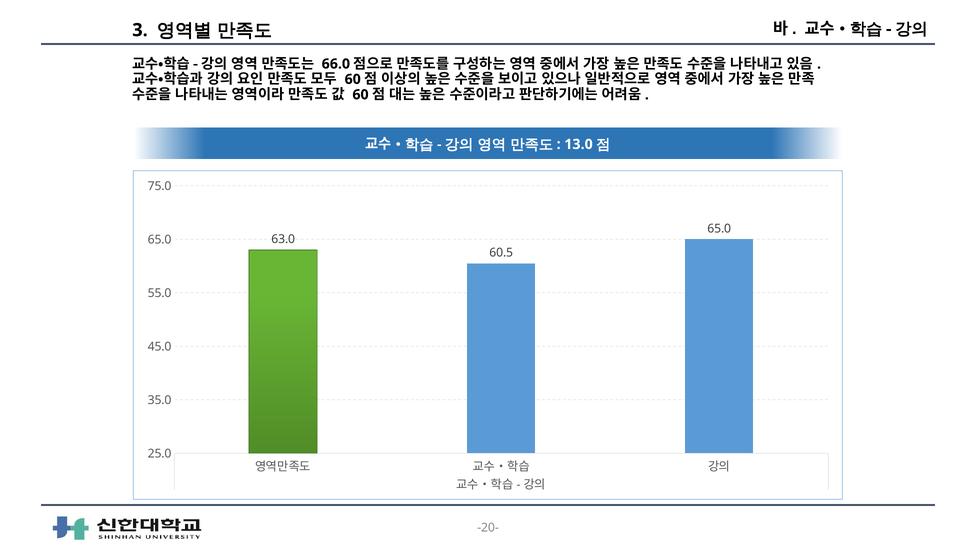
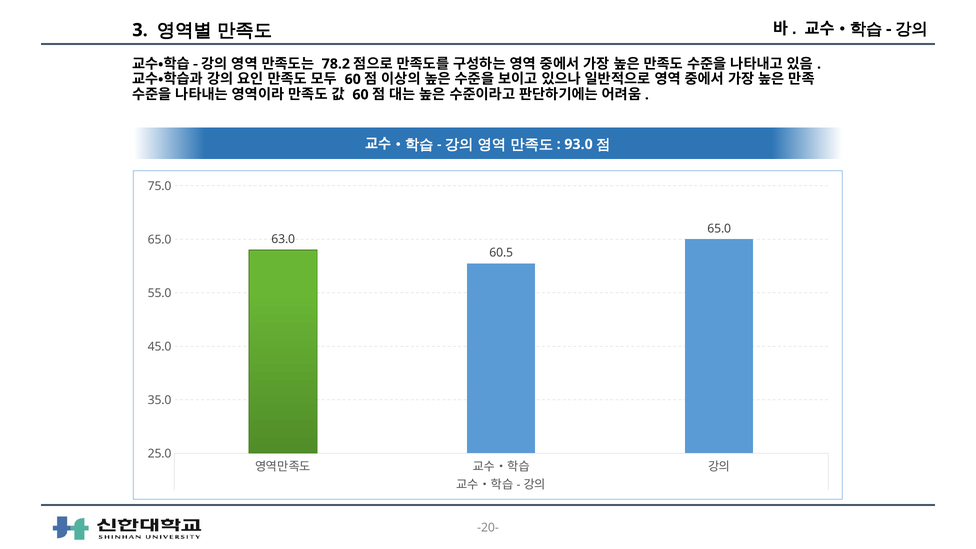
66.0: 66.0 -> 78.2 (336, 64)
13.0: 13.0 -> 93.0 (579, 144)
